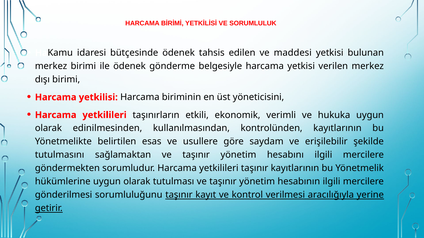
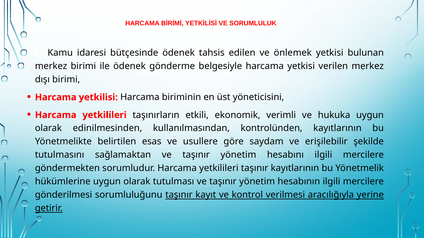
maddesi: maddesi -> önlemek (293, 53)
